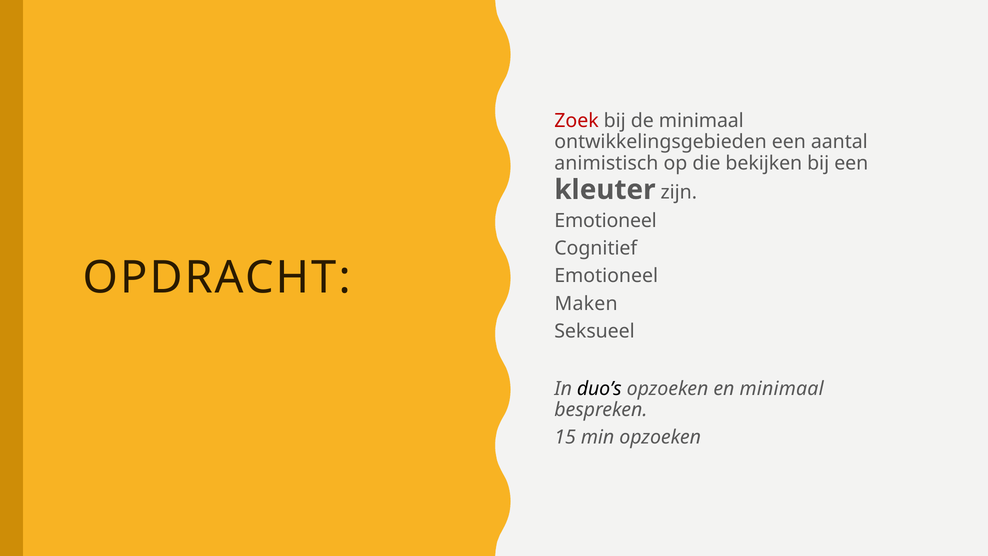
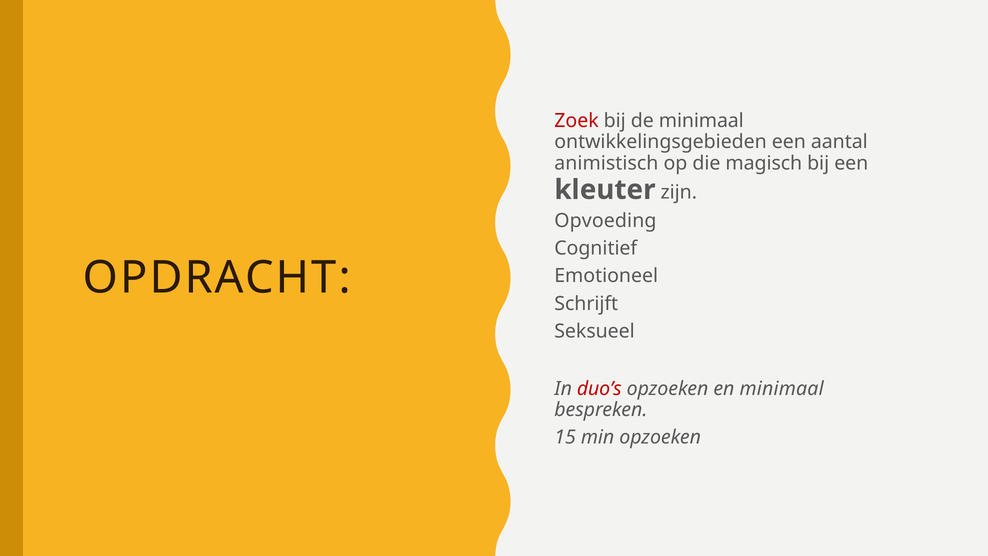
bekijken: bekijken -> magisch (764, 163)
Emotioneel: Emotioneel -> Opvoeding (605, 221)
Maken: Maken -> Schrijft (586, 303)
duo’s colour: black -> red (599, 389)
